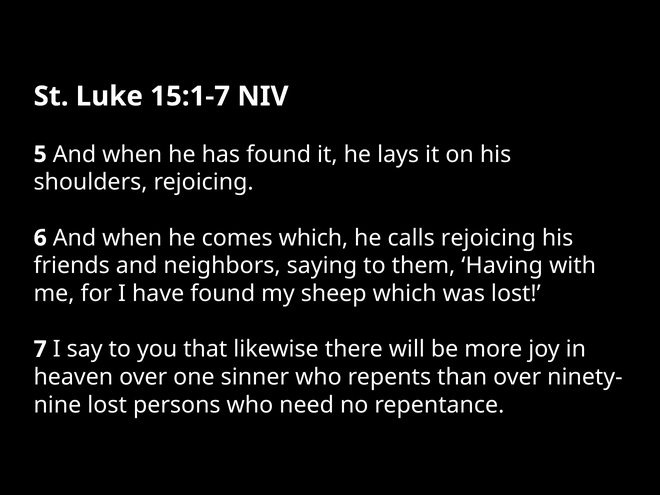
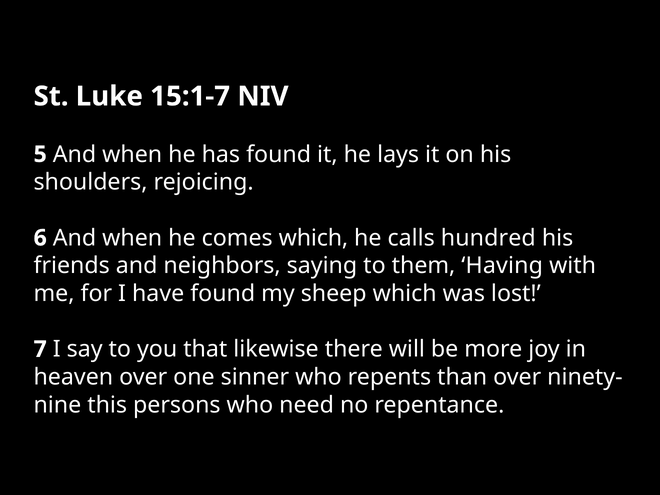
calls rejoicing: rejoicing -> hundred (488, 238)
lost: lost -> this (107, 405)
